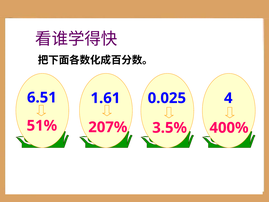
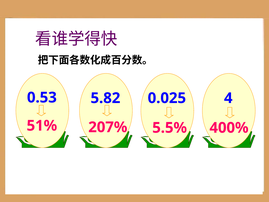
6.51: 6.51 -> 0.53 (42, 97)
1.61: 1.61 -> 5.82 (105, 98)
3.5%: 3.5% -> 5.5% (170, 128)
